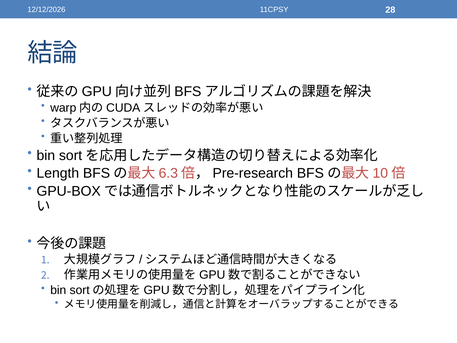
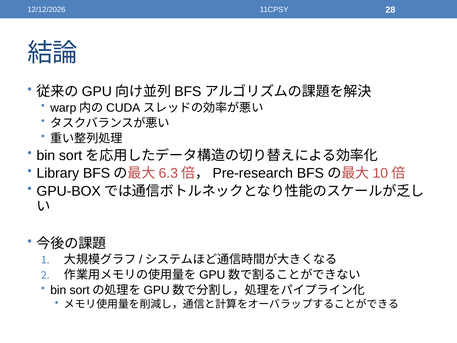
Length: Length -> Library (58, 173)
